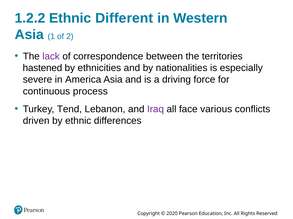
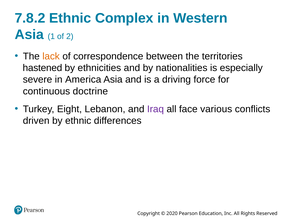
1.2.2: 1.2.2 -> 7.8.2 (30, 18)
Different: Different -> Complex (124, 18)
lack colour: purple -> orange (51, 56)
process: process -> doctrine (90, 92)
Tend: Tend -> Eight (69, 109)
